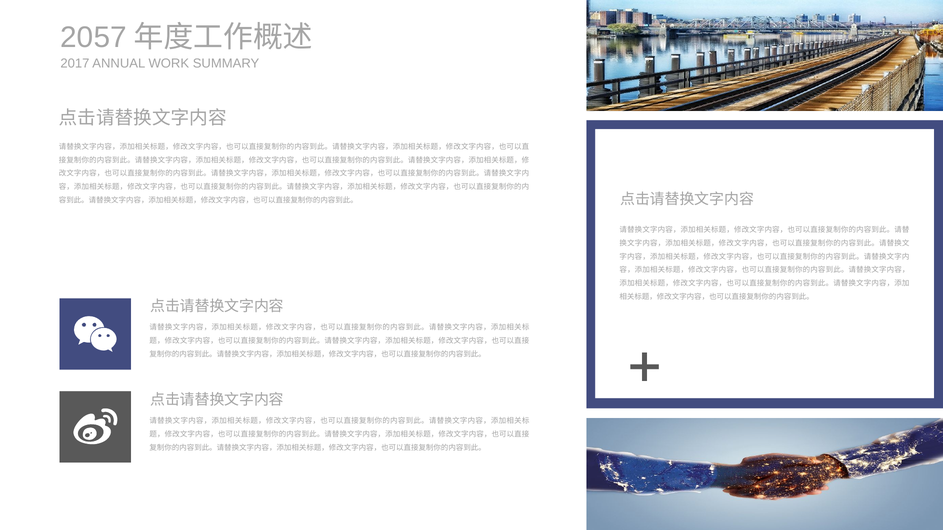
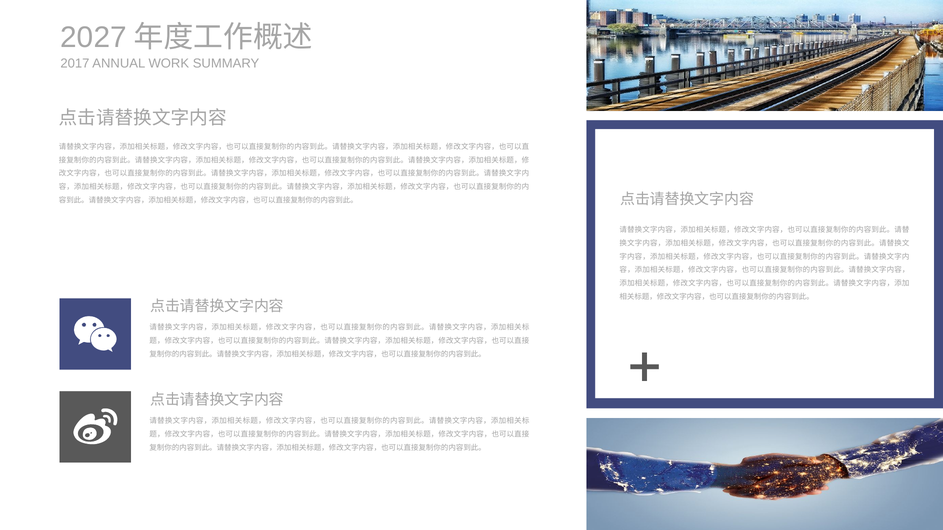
2057: 2057 -> 2027 (94, 37)
